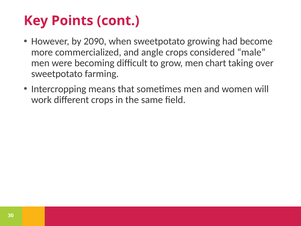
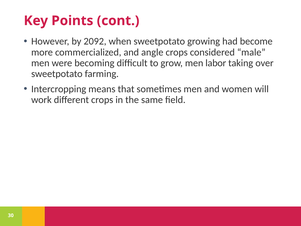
2090: 2090 -> 2092 (95, 41)
chart: chart -> labor (216, 63)
